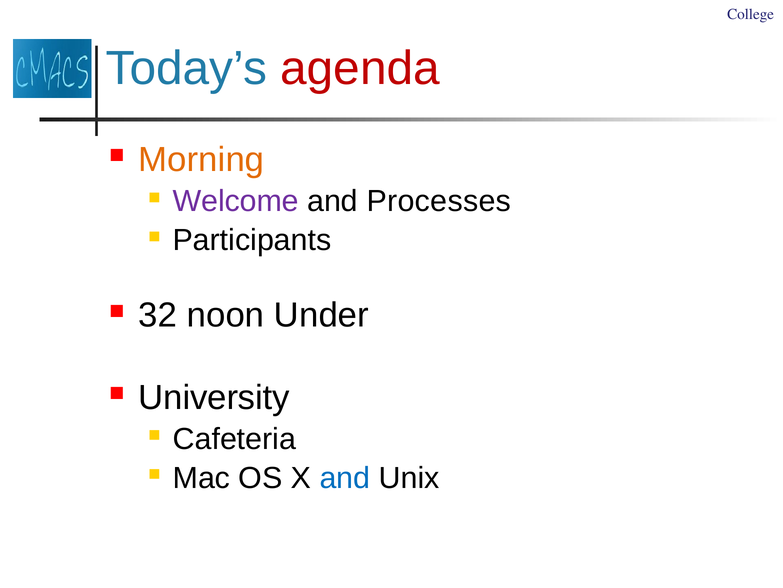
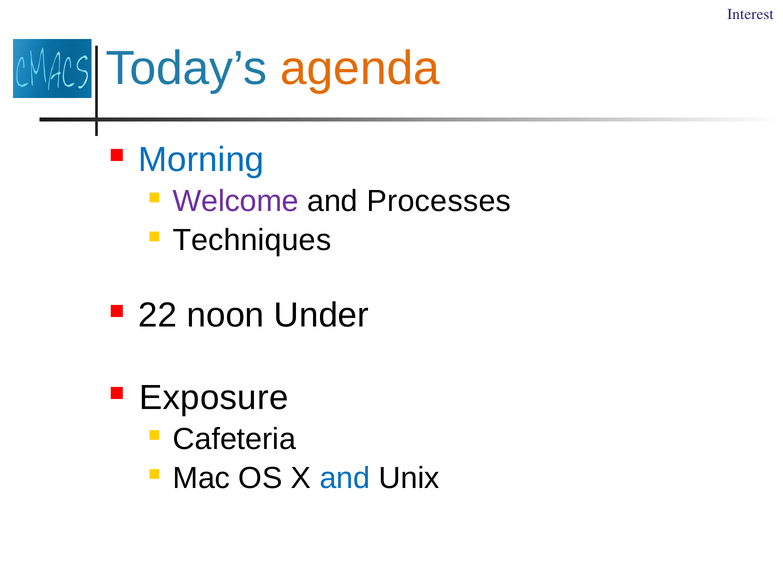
College: College -> Interest (750, 14)
agenda colour: red -> orange (360, 69)
Morning colour: orange -> blue (201, 160)
Participants: Participants -> Techniques (252, 240)
32: 32 -> 22 (158, 315)
University: University -> Exposure (214, 397)
